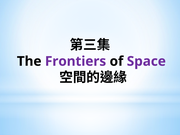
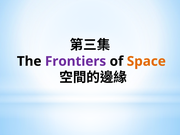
Space colour: purple -> orange (146, 61)
